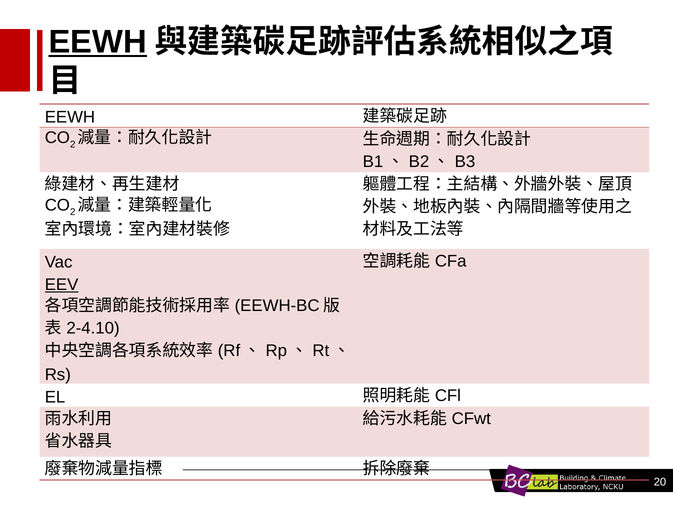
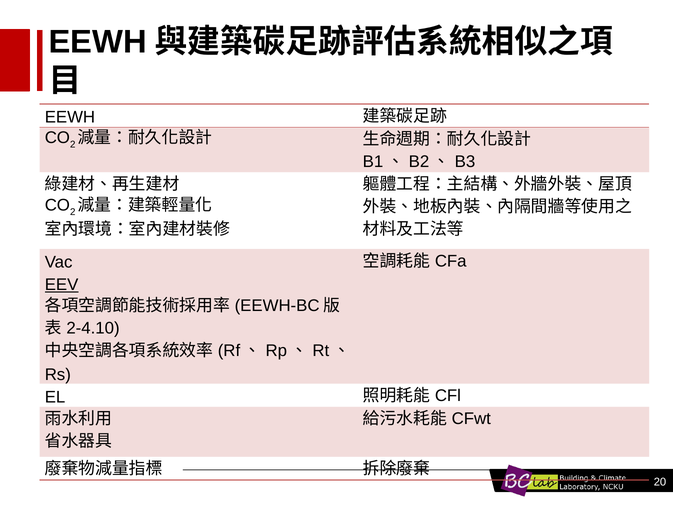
EEWH underline: present -> none (98, 42)
